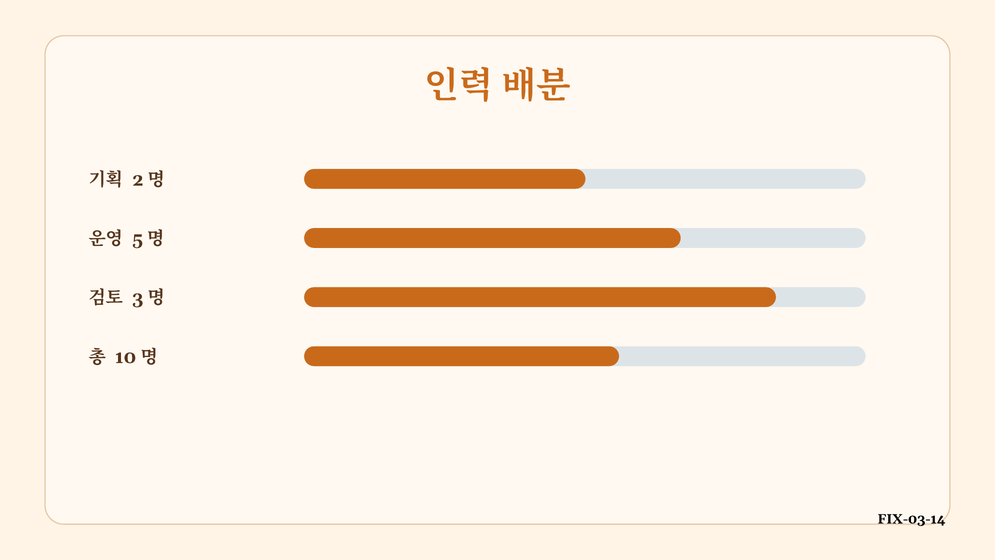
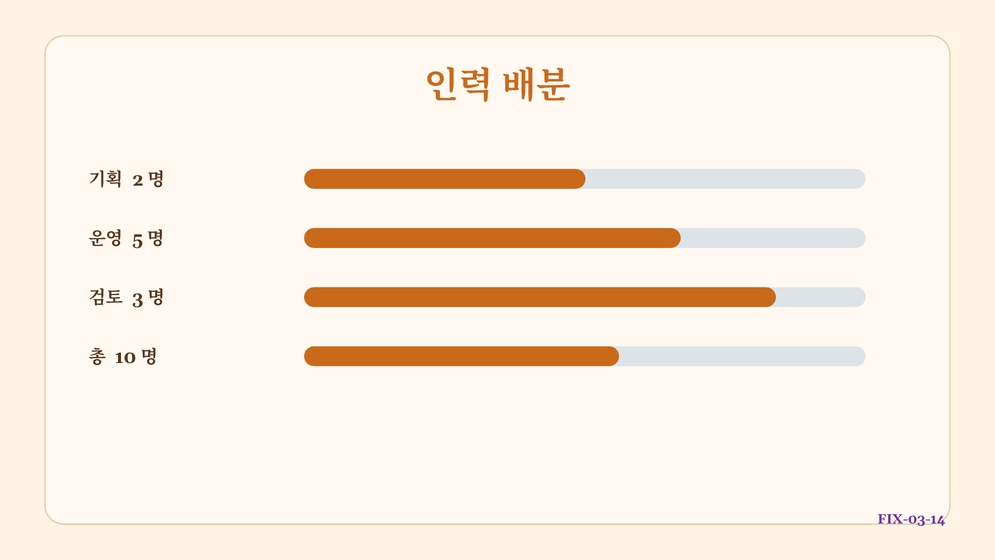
FIX-03-14 colour: black -> purple (911, 519)
